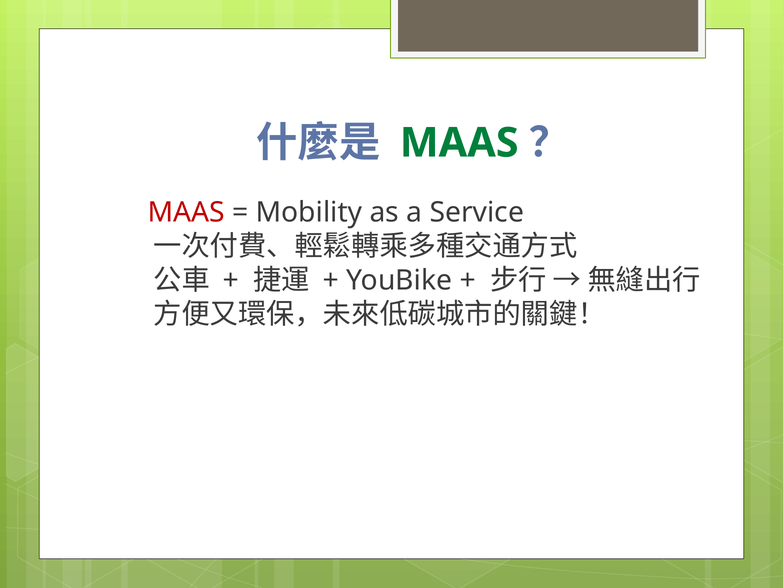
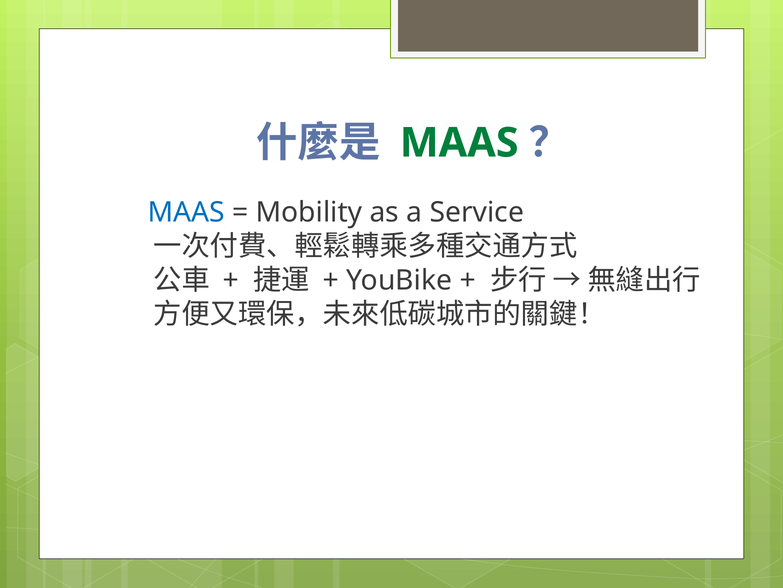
MAAS colour: red -> blue (186, 212)
